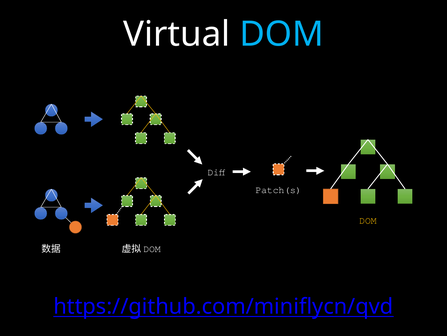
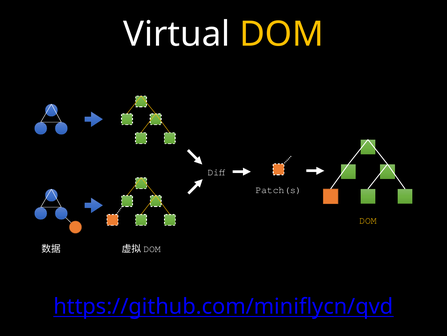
DOM colour: light blue -> yellow (282, 34)
